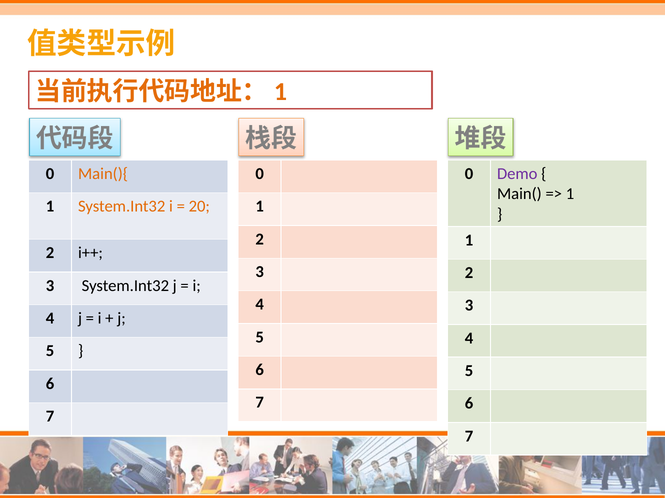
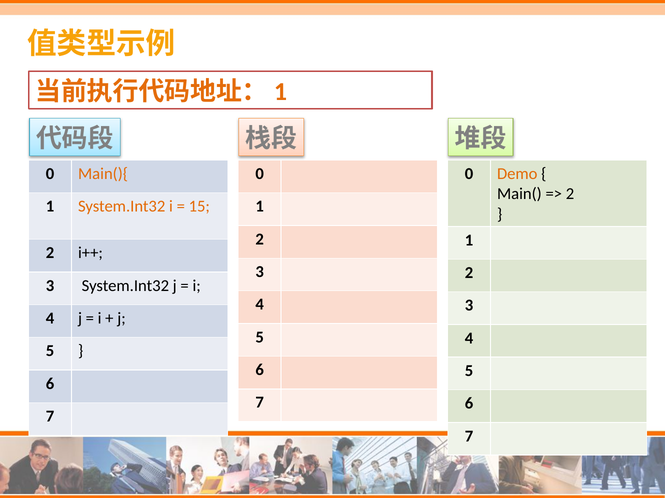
Demo colour: purple -> orange (517, 174)
1: 1 -> 2 (570, 194)
20: 20 -> 15 (199, 207)
